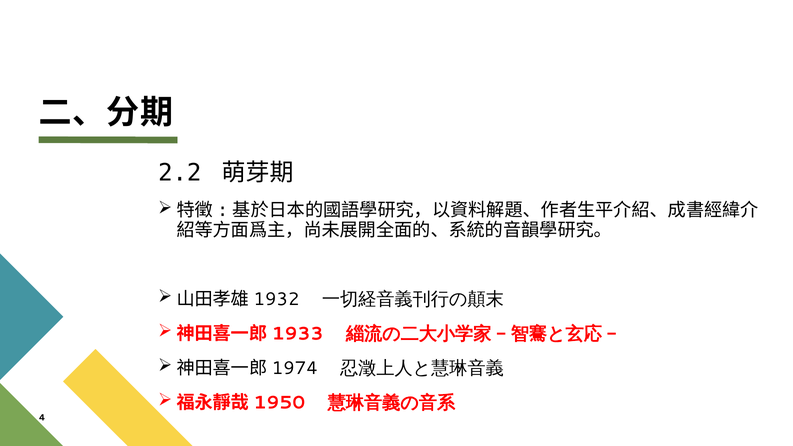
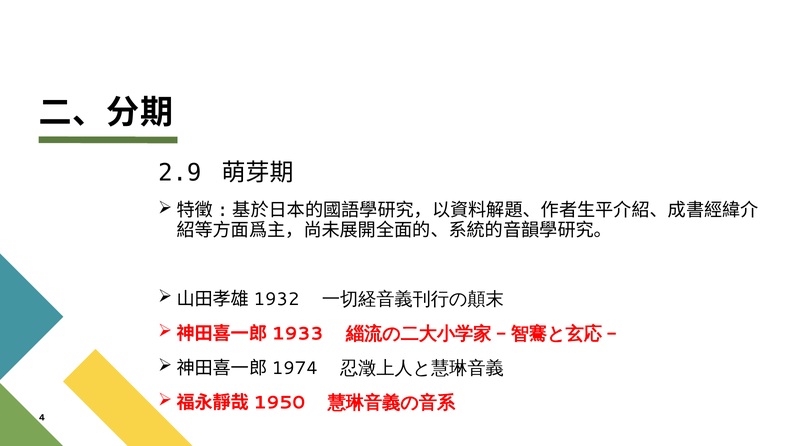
2.2: 2.2 -> 2.9 (180, 173)
